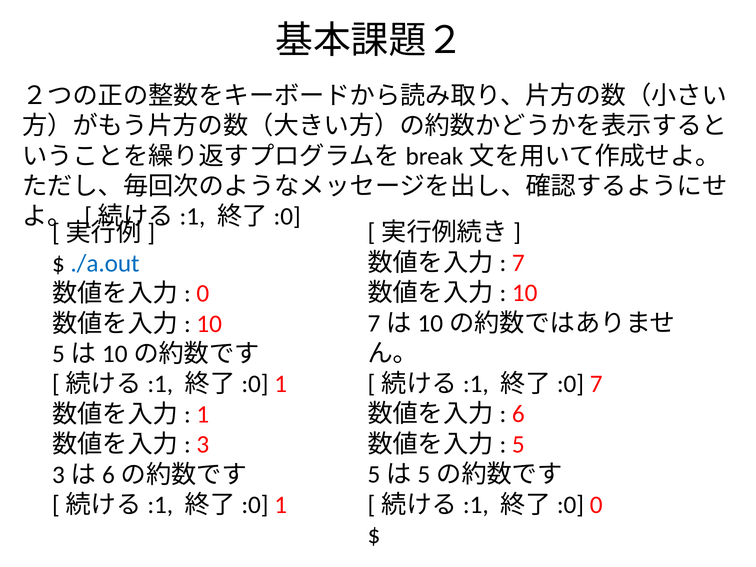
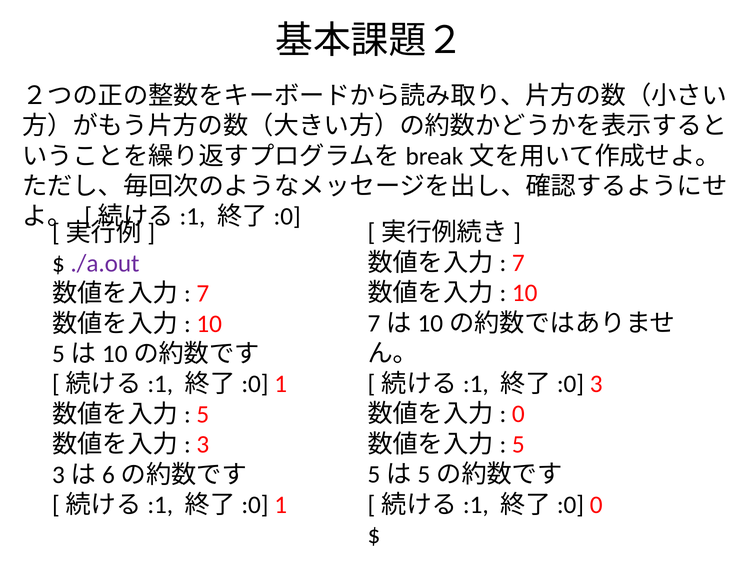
./a.out colour: blue -> purple (105, 263)
0: 0 -> 7 (203, 293)
7: 7 -> 3 (596, 384)
6: 6 -> 0 (518, 414)
1: 1 -> 5 (203, 414)
